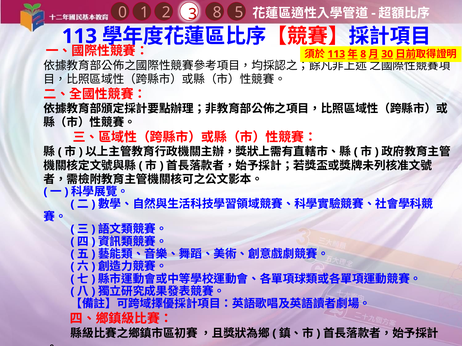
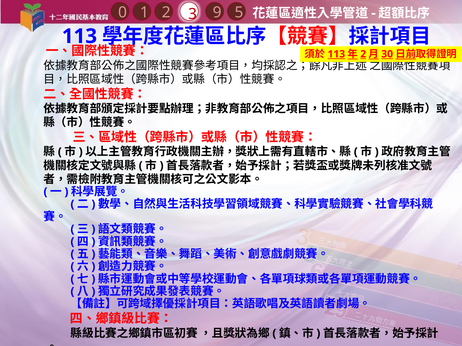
1 8: 8 -> 9 (217, 12)
8: 8 -> 2 (363, 54)
